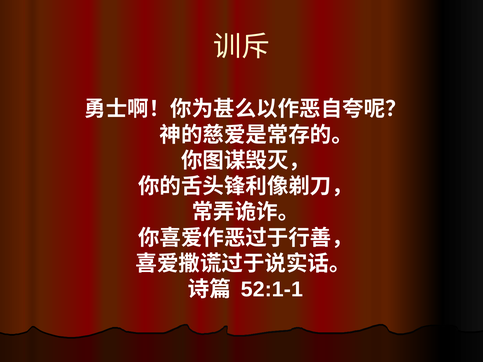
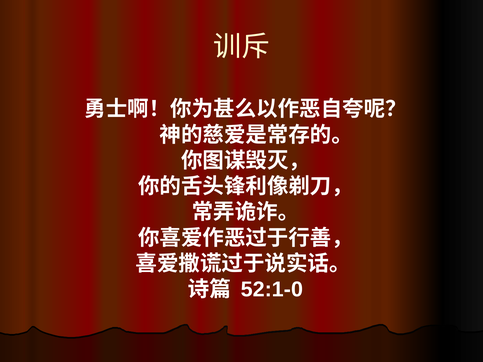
52:1-1: 52:1-1 -> 52:1-0 (272, 290)
